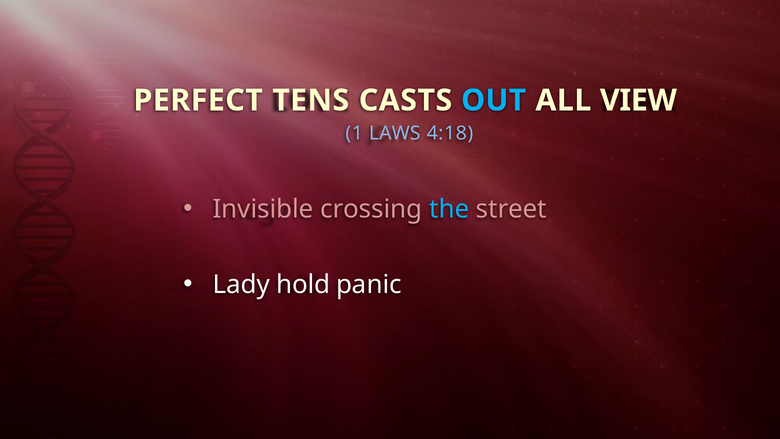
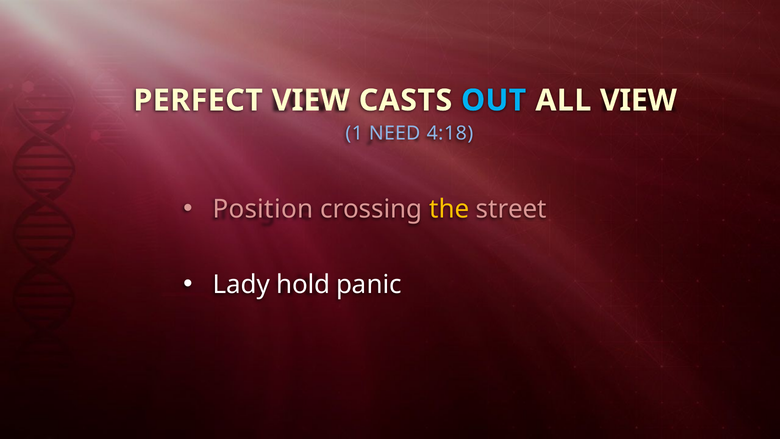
PERFECT TENS: TENS -> VIEW (311, 100)
LAWS: LAWS -> NEED (395, 133)
Invisible: Invisible -> Position (263, 209)
the colour: light blue -> yellow (449, 209)
